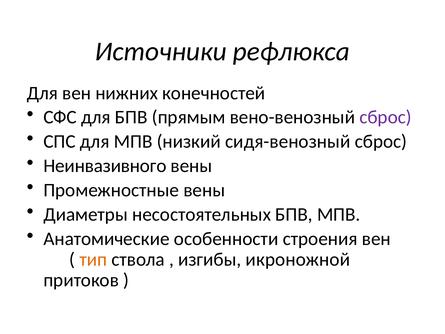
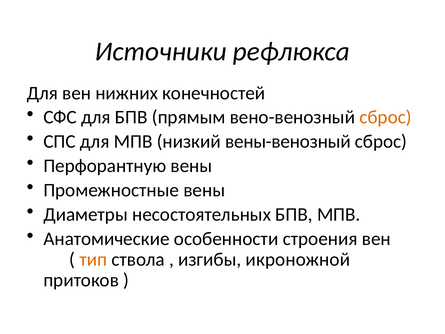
сброс colour: purple -> orange (386, 117)
сидя-венозный: сидя-венозный -> вены-венозный (288, 141)
Неинвазивного: Неинвазивного -> Перфорантную (105, 166)
